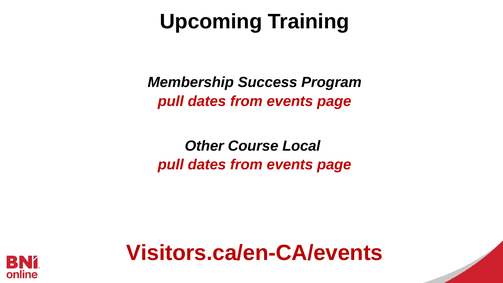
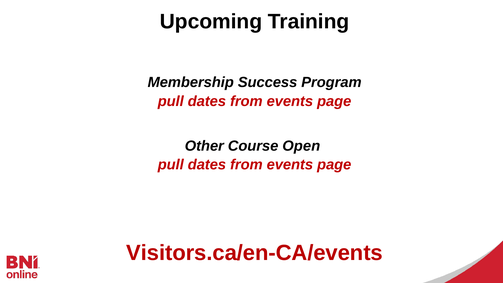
Local: Local -> Open (301, 146)
